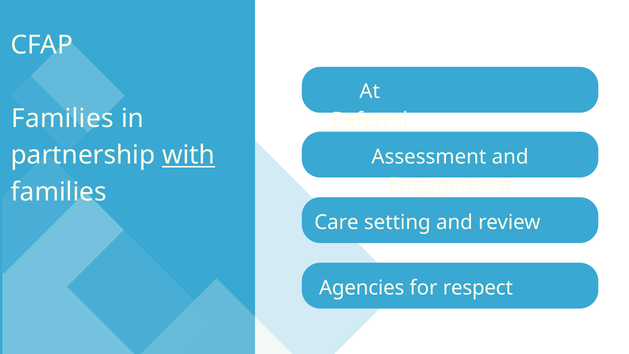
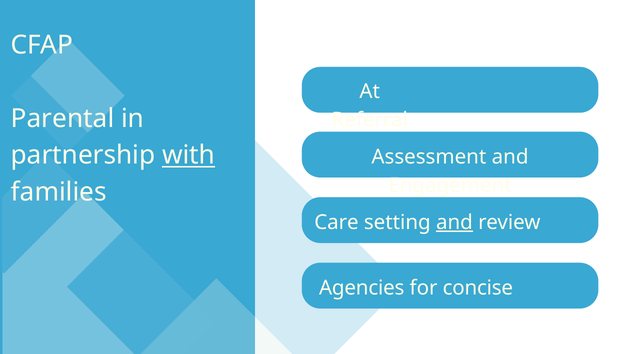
Families: Families -> Parental (63, 119)
and underline: none -> present (454, 222)
respect: respect -> concise (478, 288)
